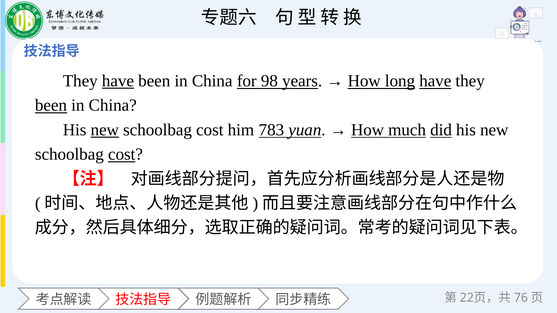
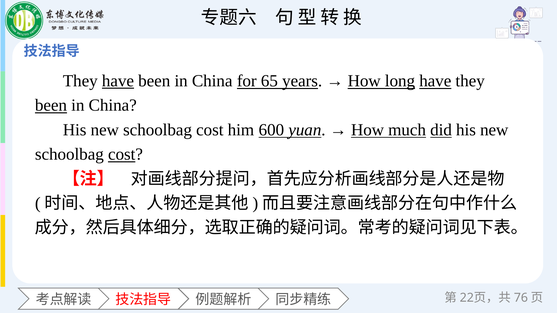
98: 98 -> 65 (269, 81)
new underline: present -> none (105, 130)
783: 783 -> 600 (271, 130)
